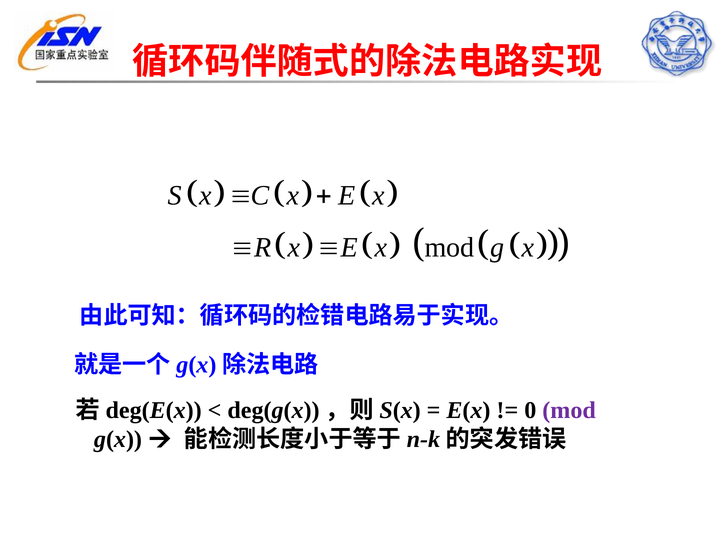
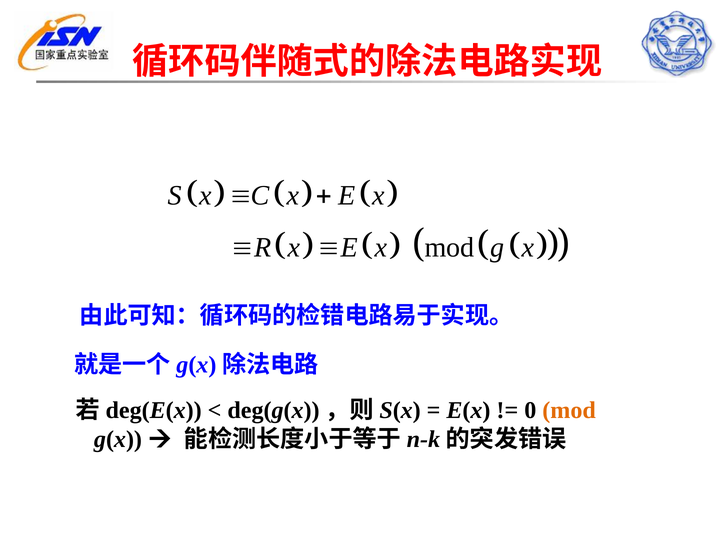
mod colour: purple -> orange (569, 410)
